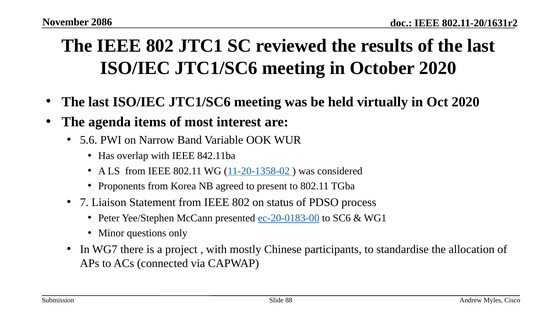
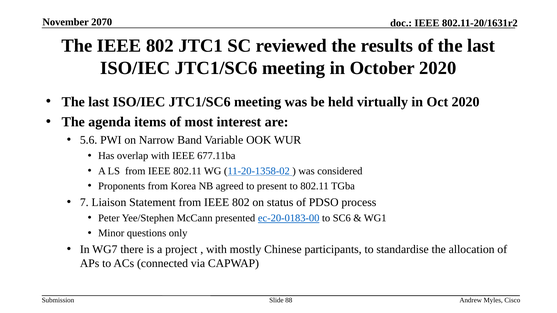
2086: 2086 -> 2070 (102, 22)
842.11ba: 842.11ba -> 677.11ba (216, 156)
